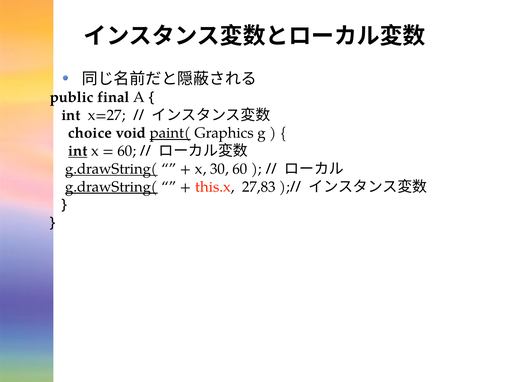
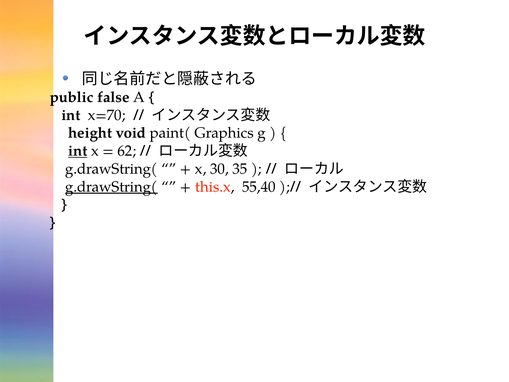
final: final -> false (113, 97)
x=27: x=27 -> x=70 (107, 115)
choice: choice -> height (90, 133)
paint( underline: present -> none (170, 133)
60: 60 -> 62 (127, 151)
g.drawString( underline: present -> none (111, 169)
30 60: 60 -> 35 (240, 169)
27,83: 27,83 -> 55,40 (259, 187)
